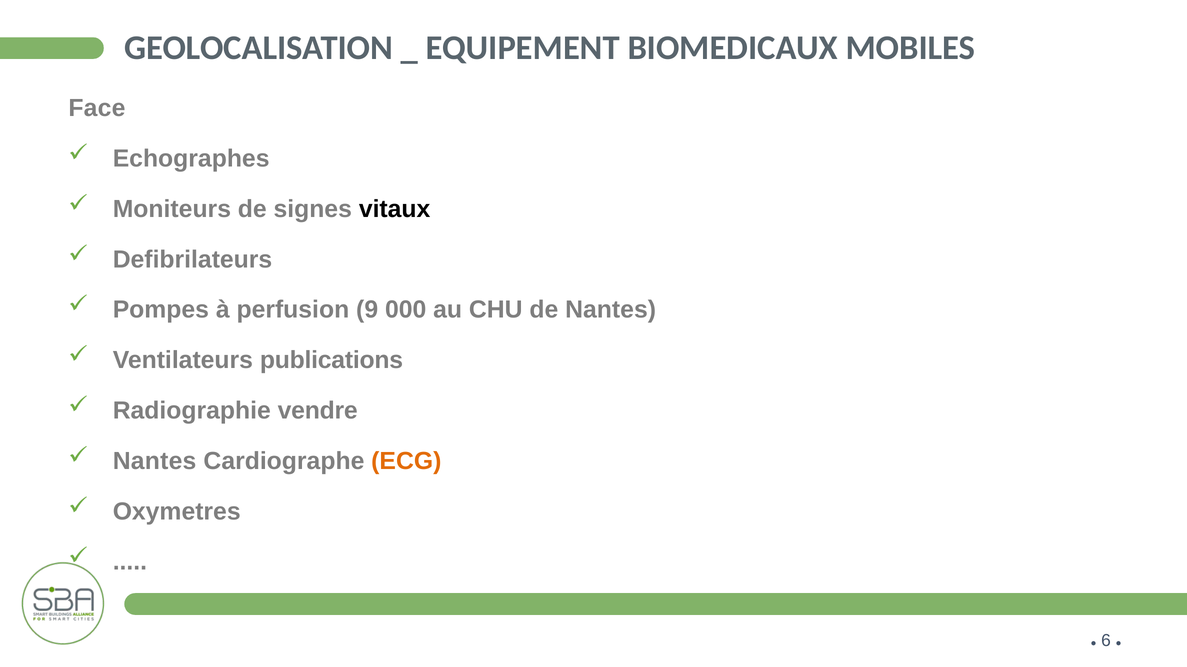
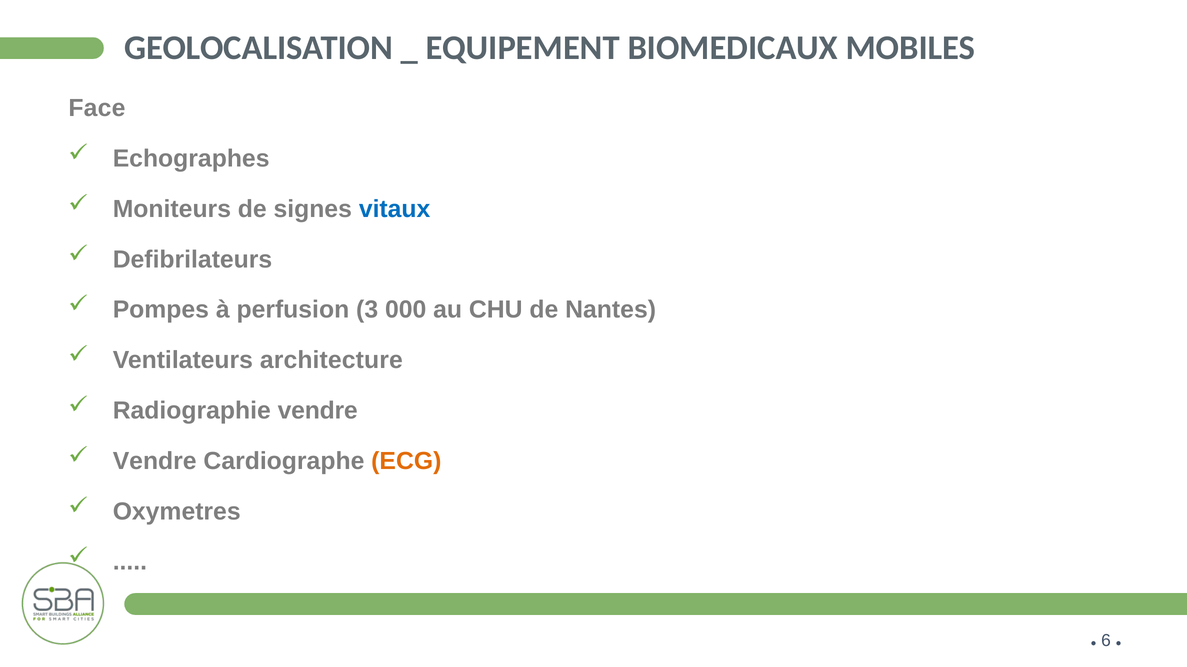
vitaux colour: black -> blue (395, 209)
9: 9 -> 3 (367, 310)
publications: publications -> architecture (331, 361)
Nantes: Nantes -> Vendre (155, 461)
